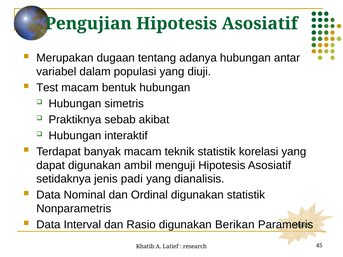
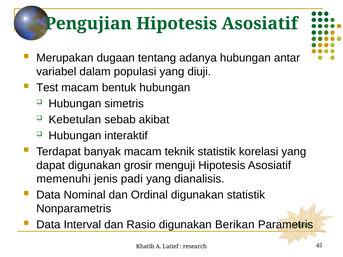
Praktiknya: Praktiknya -> Kebetulan (75, 120)
ambil: ambil -> grosir (138, 165)
setidaknya: setidaknya -> memenuhi (64, 179)
